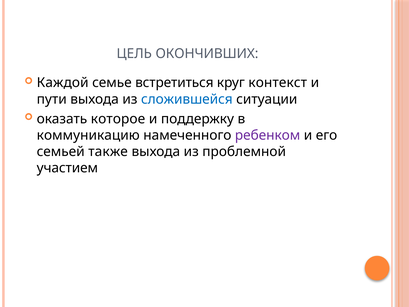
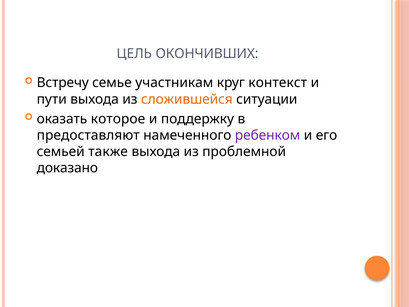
Каждой: Каждой -> Встречу (63, 83)
встретиться: встретиться -> участникам (174, 83)
сложившейся colour: blue -> orange (187, 99)
коммуникацию: коммуникацию -> предоставляют (88, 135)
участием: участием -> доказано (67, 168)
